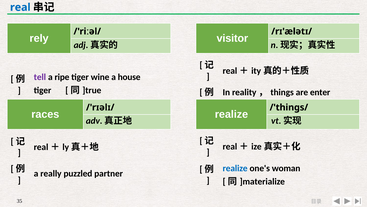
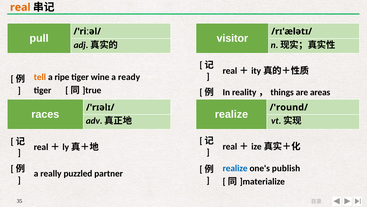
real colour: blue -> orange (20, 7)
rely: rely -> pull (39, 38)
tell colour: purple -> orange (40, 77)
house: house -> ready (129, 77)
enter: enter -> areas (320, 92)
/'things/: /'things/ -> /'round/ (289, 107)
woman: woman -> publish (286, 168)
